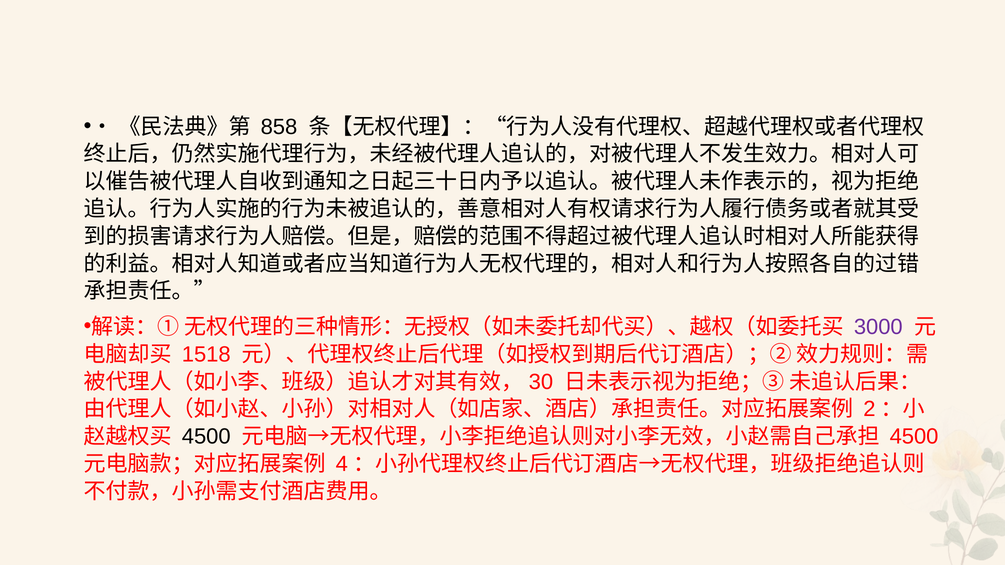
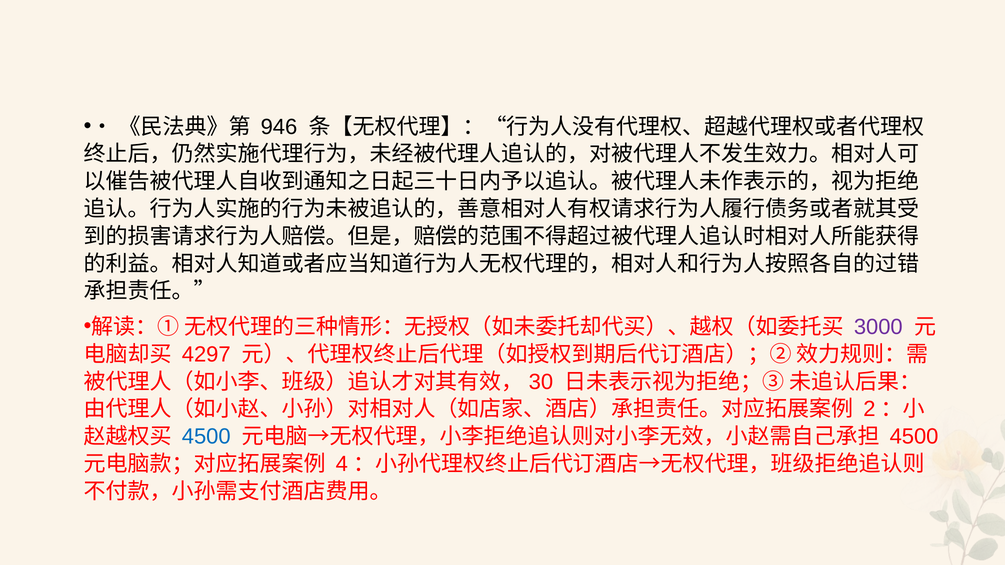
858: 858 -> 946 (279, 127)
1518: 1518 -> 4297 (206, 355)
4500 colour: black -> blue (206, 437)
